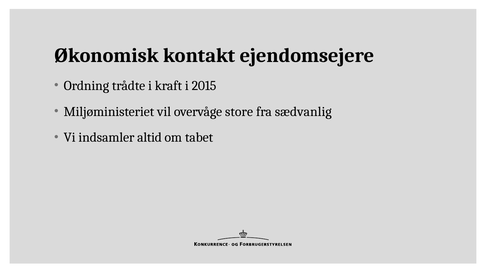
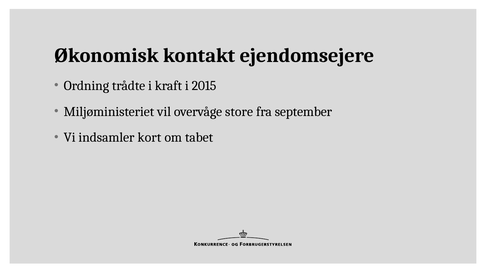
sædvanlig: sædvanlig -> september (303, 112)
altid: altid -> kort (149, 138)
